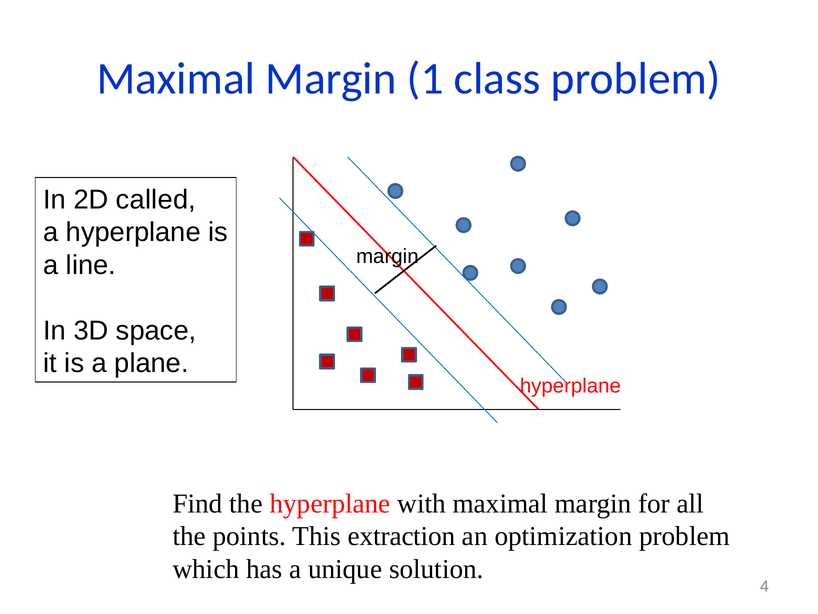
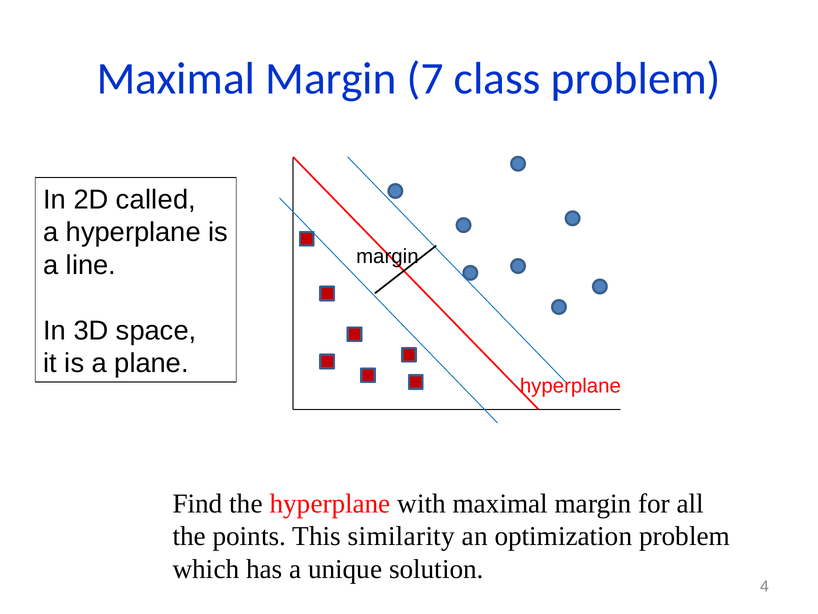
1: 1 -> 7 (425, 79)
extraction: extraction -> similarity (401, 536)
